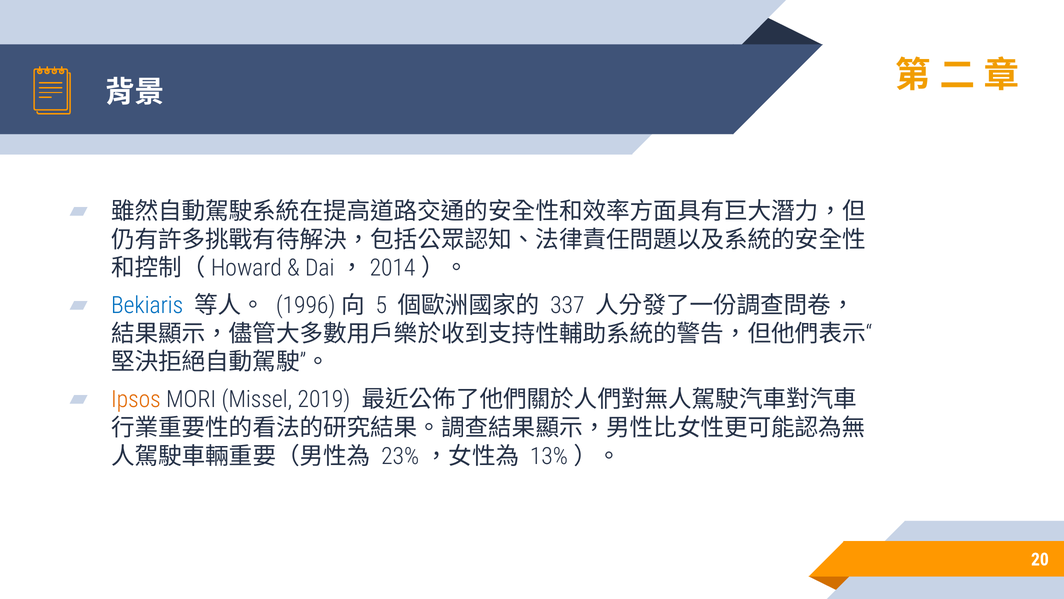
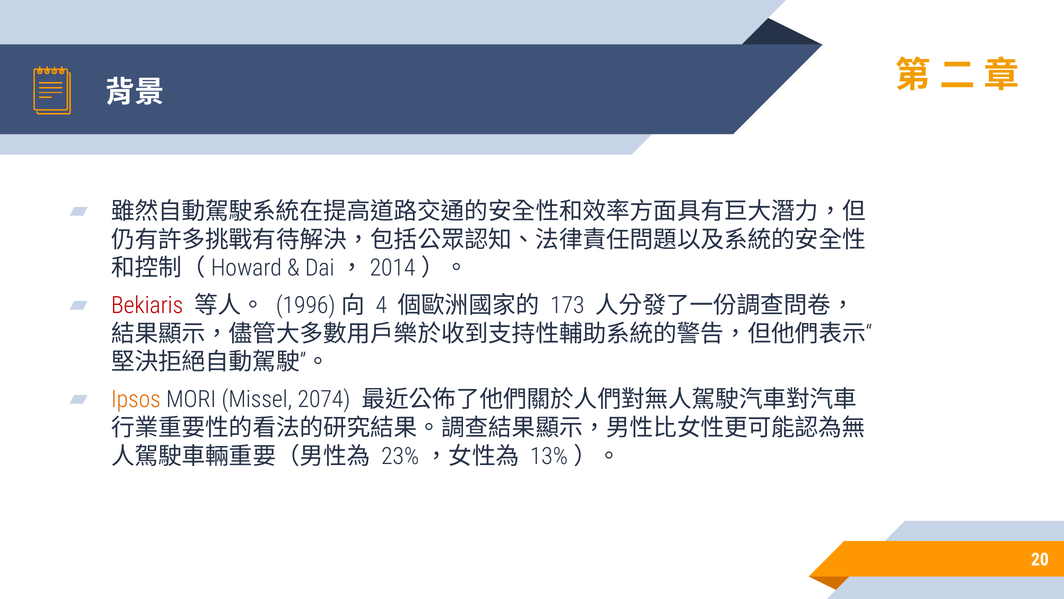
Bekiaris colour: blue -> red (147, 305)
5: 5 -> 4 (381, 305)
337: 337 -> 173 (567, 305)
2019: 2019 -> 2074 (324, 399)
